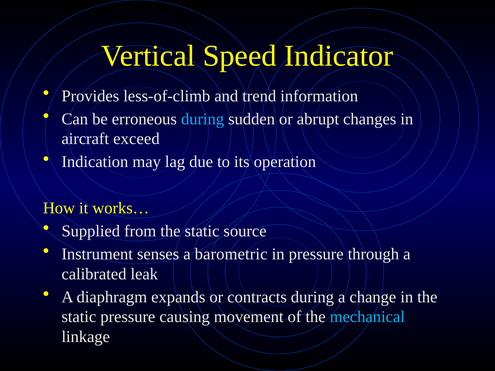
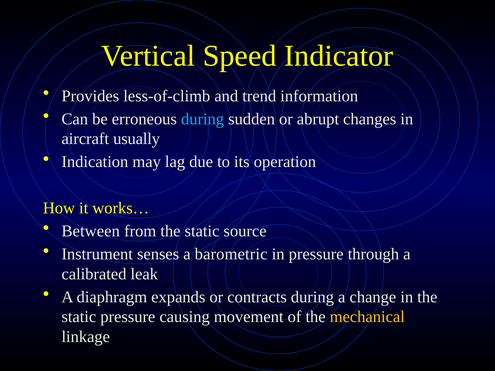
exceed: exceed -> usually (137, 139)
Supplied: Supplied -> Between (91, 231)
mechanical colour: light blue -> yellow (367, 317)
